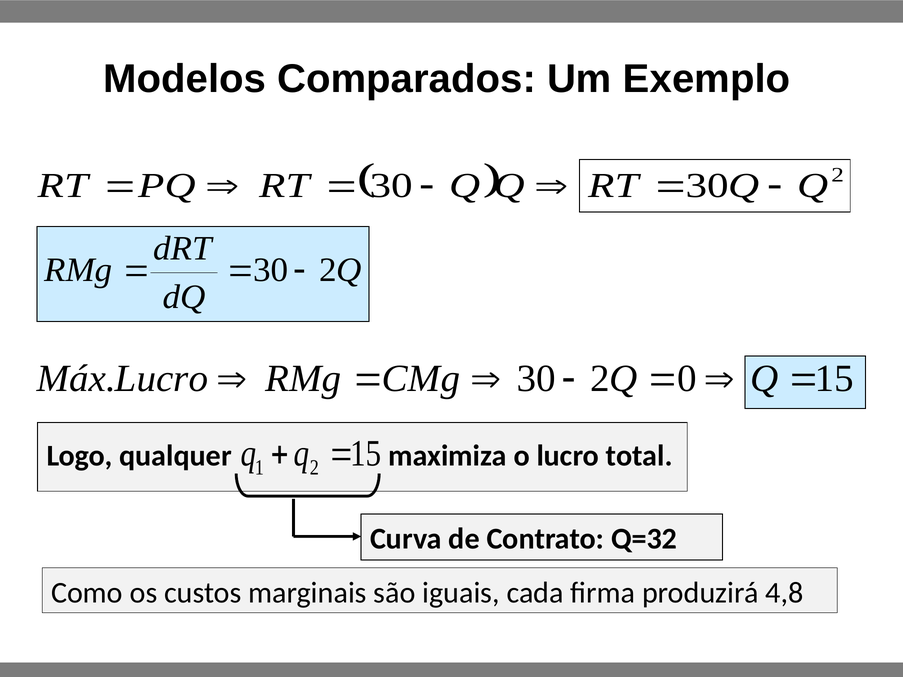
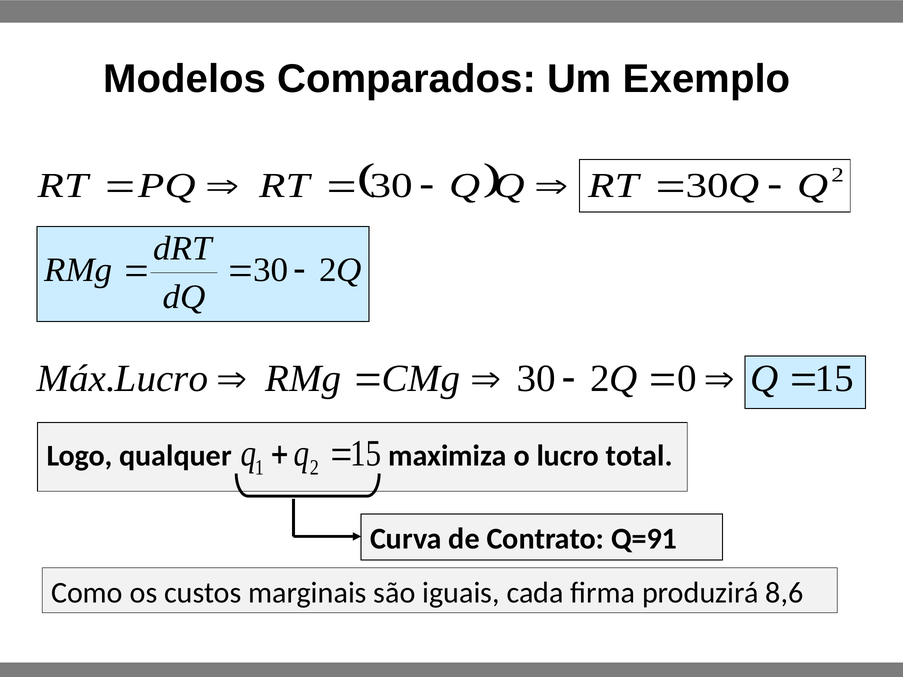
Q=32: Q=32 -> Q=91 (644, 539)
4,8: 4,8 -> 8,6 (784, 593)
